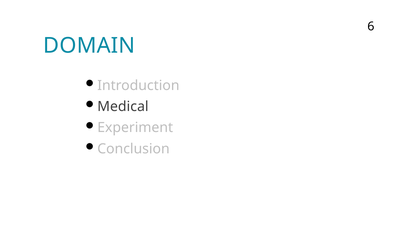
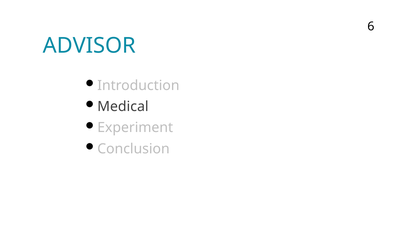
DOMAIN: DOMAIN -> ADVISOR (89, 46)
